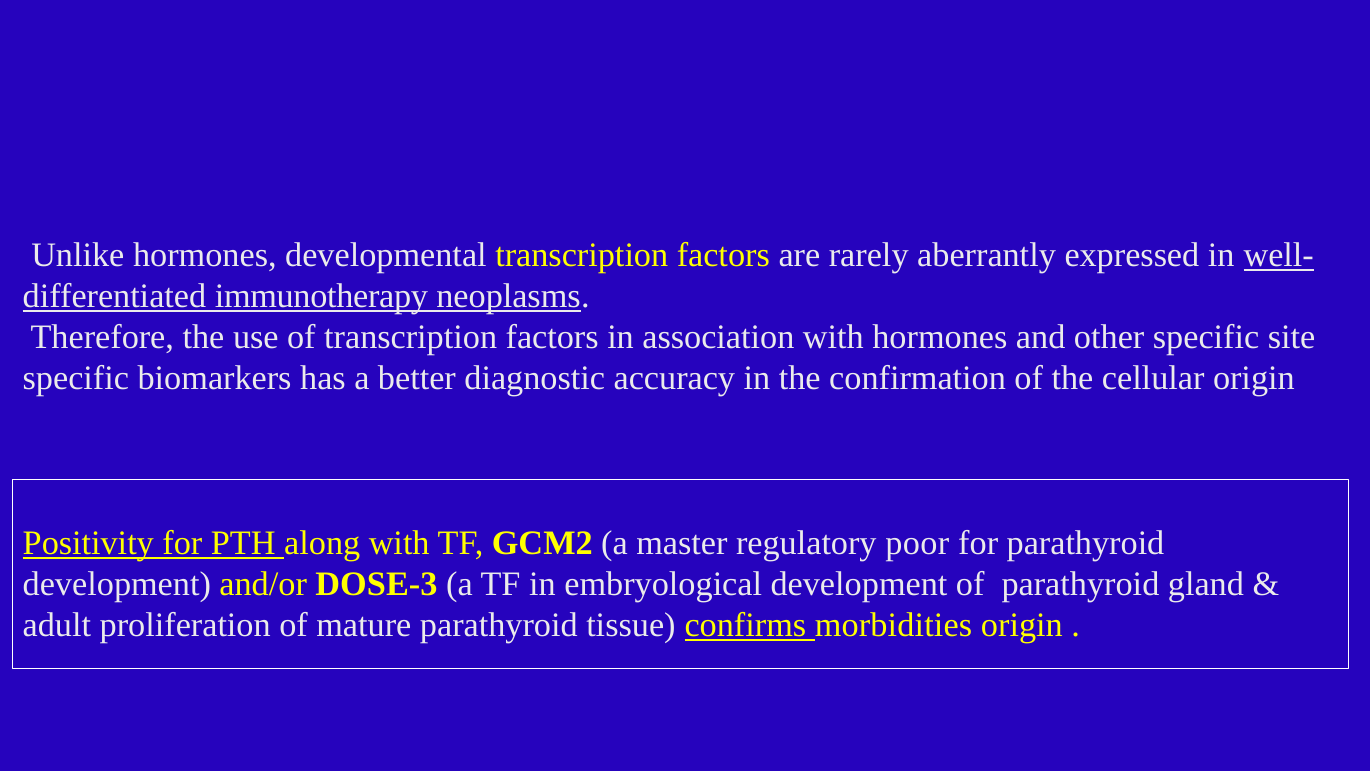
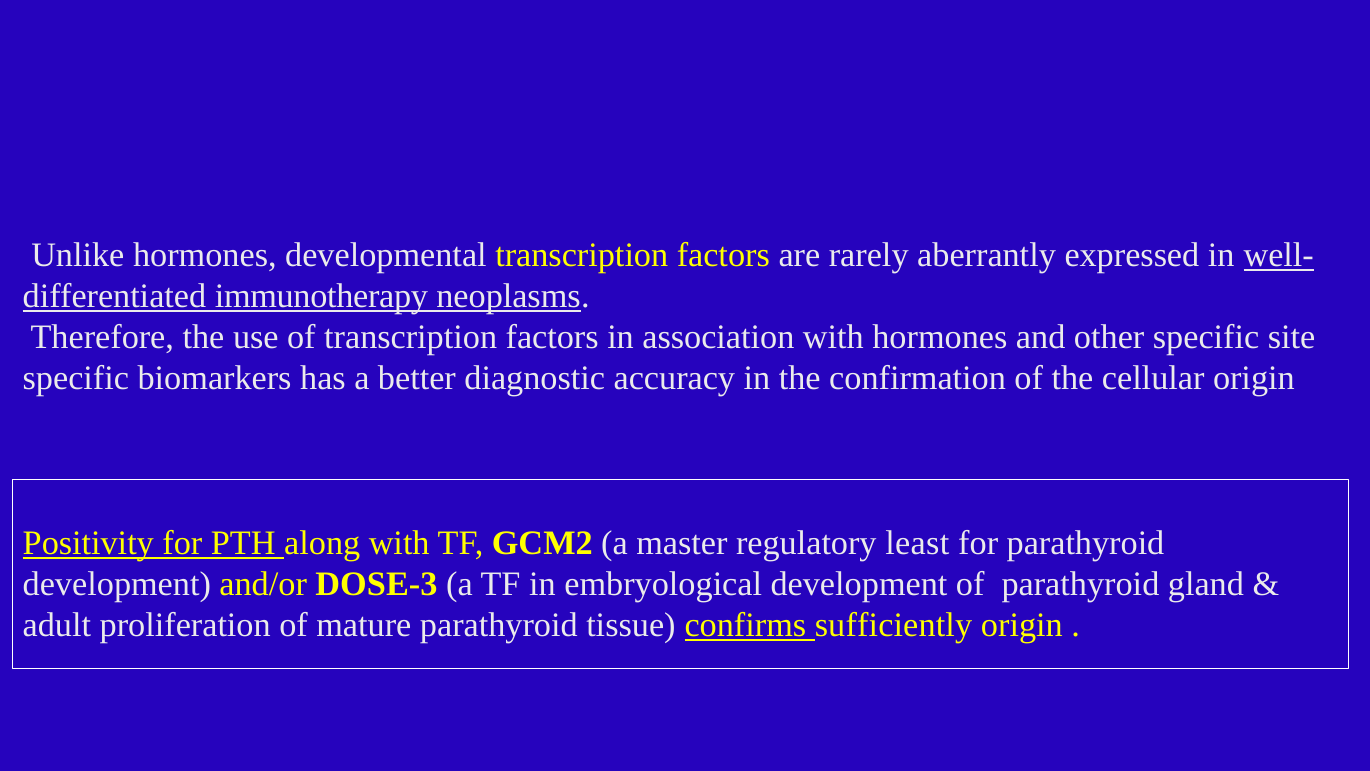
poor: poor -> least (917, 542)
morbidities: morbidities -> sufficiently (893, 625)
